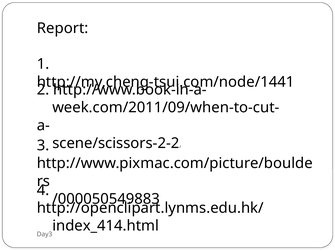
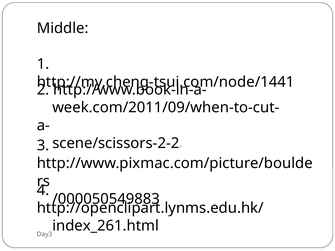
Report: Report -> Middle (63, 28)
index_414.html: index_414.html -> index_261.html (106, 226)
